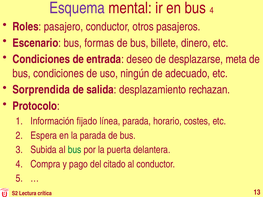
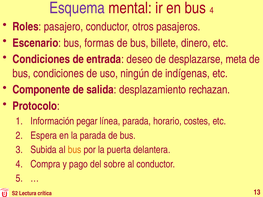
adecuado: adecuado -> indígenas (187, 73)
Sorprendida: Sorprendida -> Componente (41, 90)
fijado: fijado -> pegar (87, 121)
bus colour: green -> orange (75, 150)
citado: citado -> sobre (114, 164)
